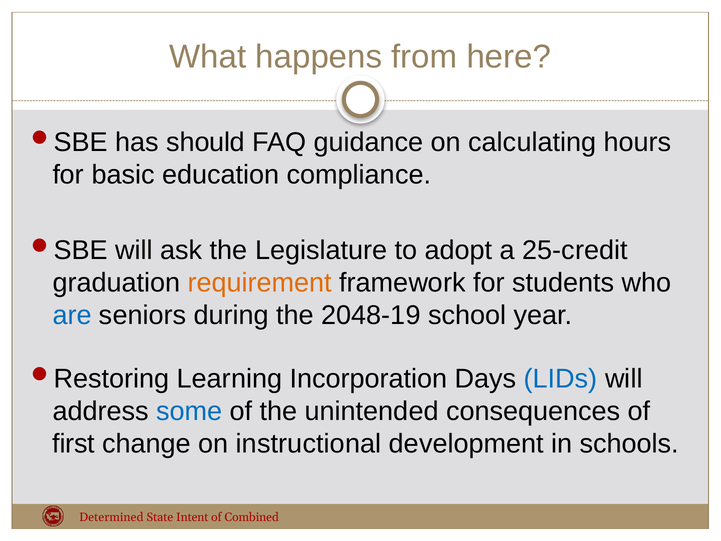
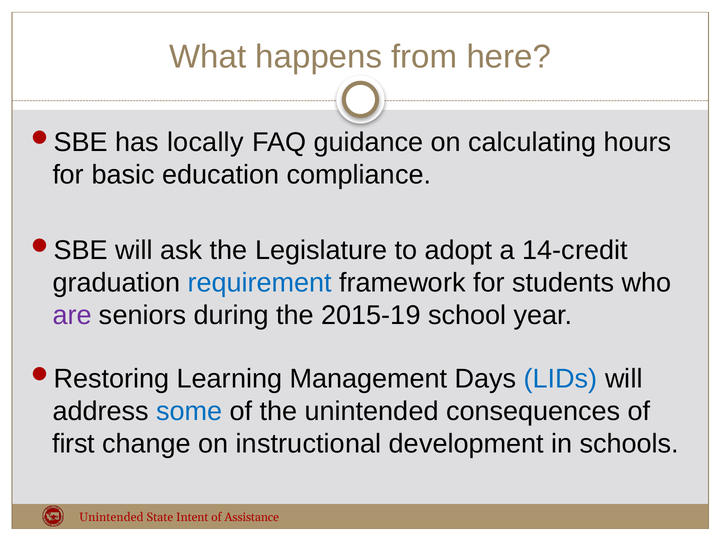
should: should -> locally (205, 142)
25-credit: 25-credit -> 14-credit (575, 250)
requirement colour: orange -> blue (260, 283)
are colour: blue -> purple (72, 315)
2048-19: 2048-19 -> 2015-19 (371, 315)
Incorporation: Incorporation -> Management (369, 378)
Determined: Determined -> Unintended (111, 517)
Combined: Combined -> Assistance (252, 517)
